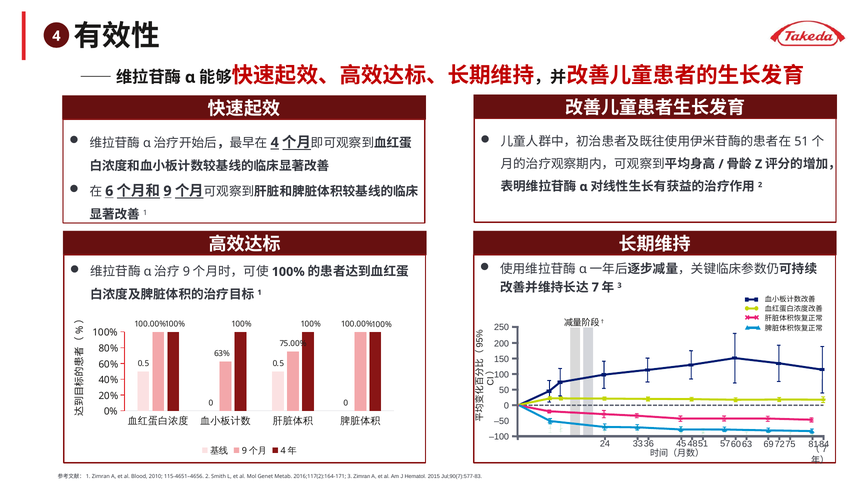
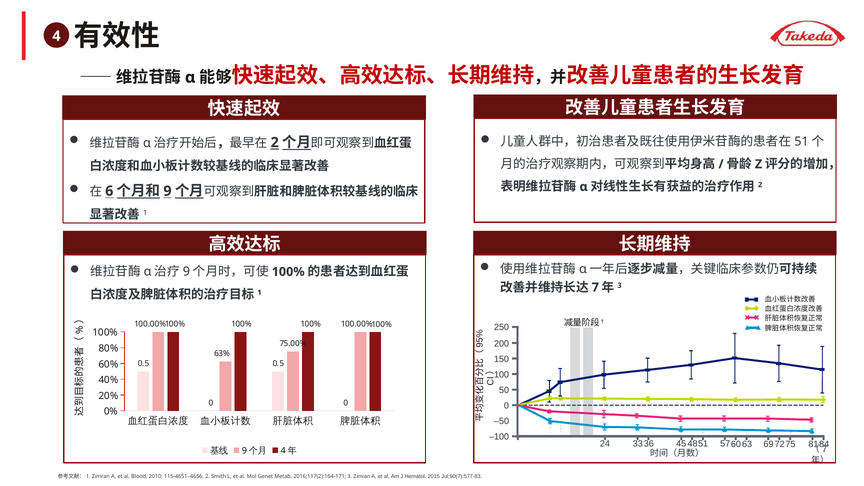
4: 4 -> 2 (275, 142)
